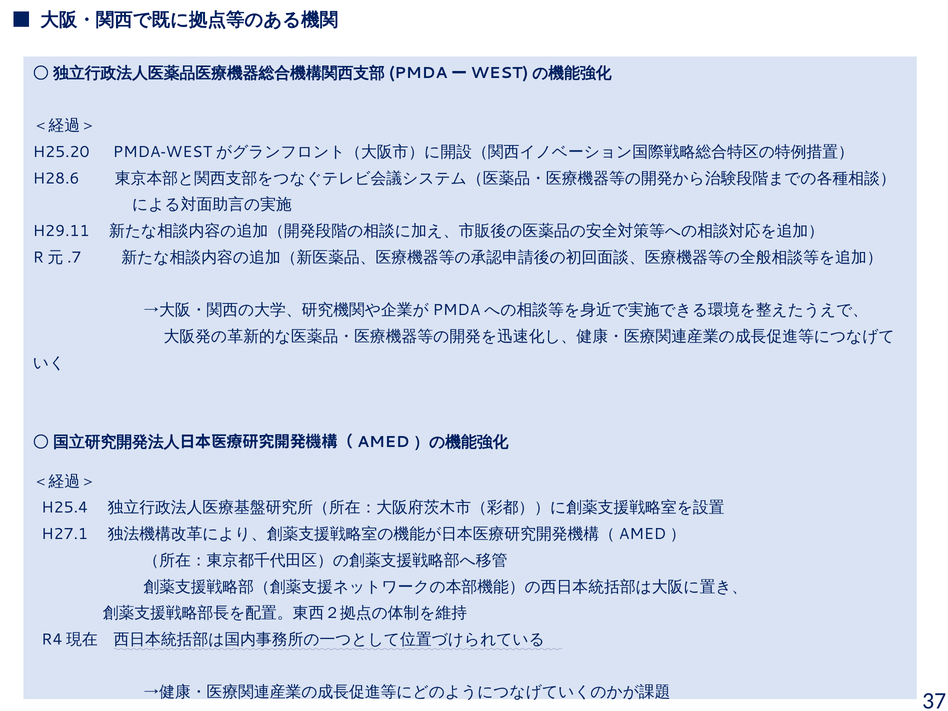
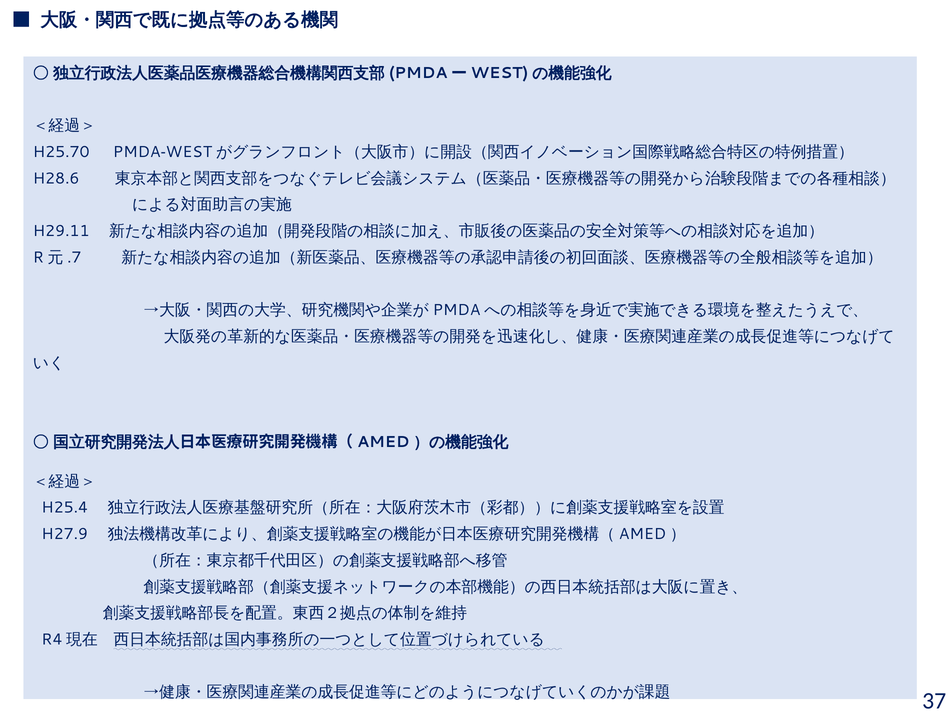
H25.20: H25.20 -> H25.70 (61, 152)
H27.1: H27.1 -> H27.9 (65, 534)
